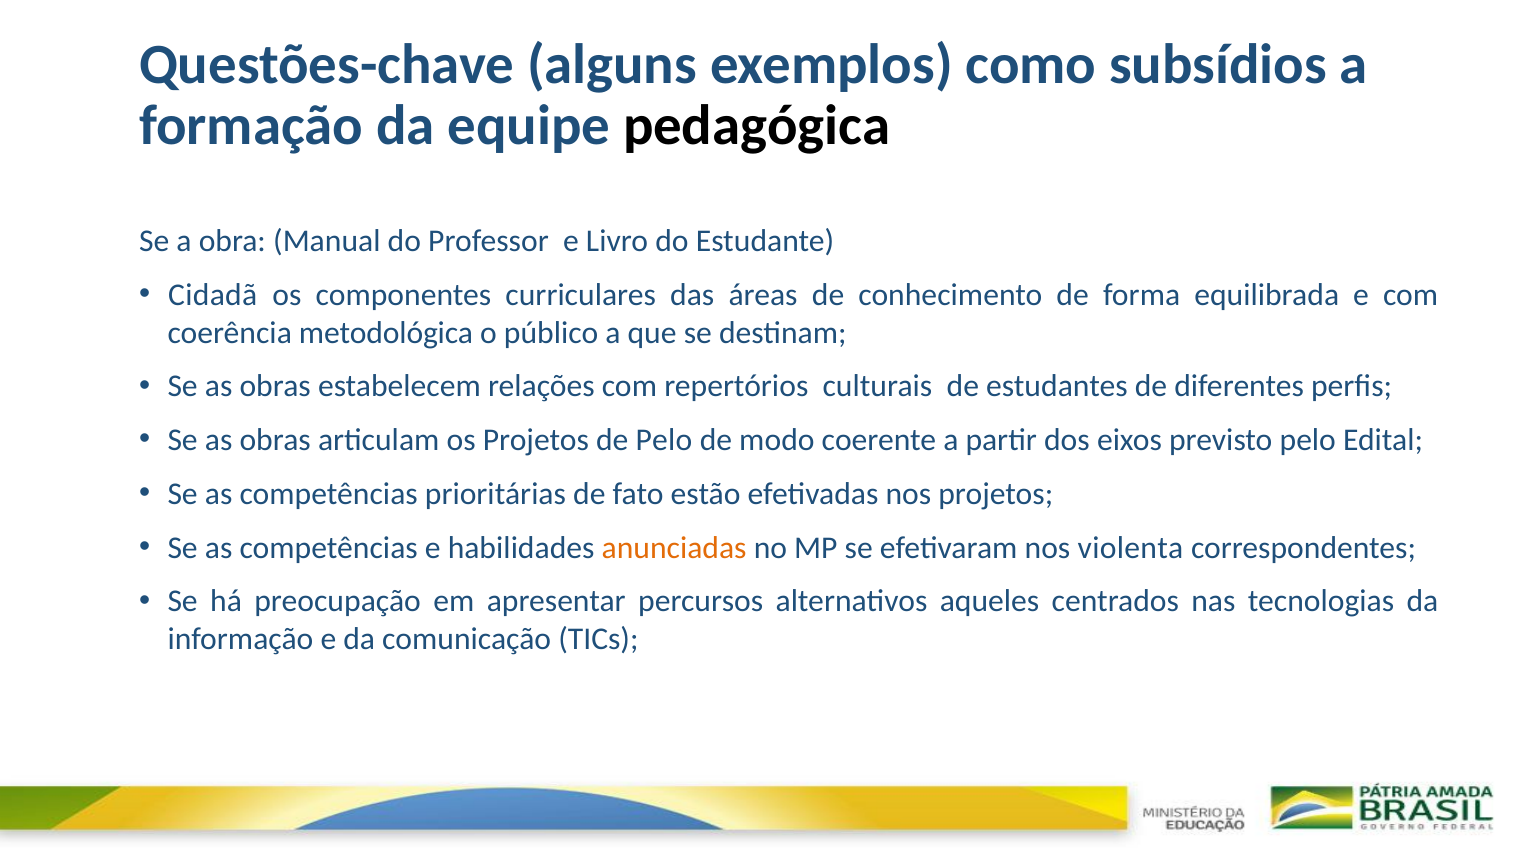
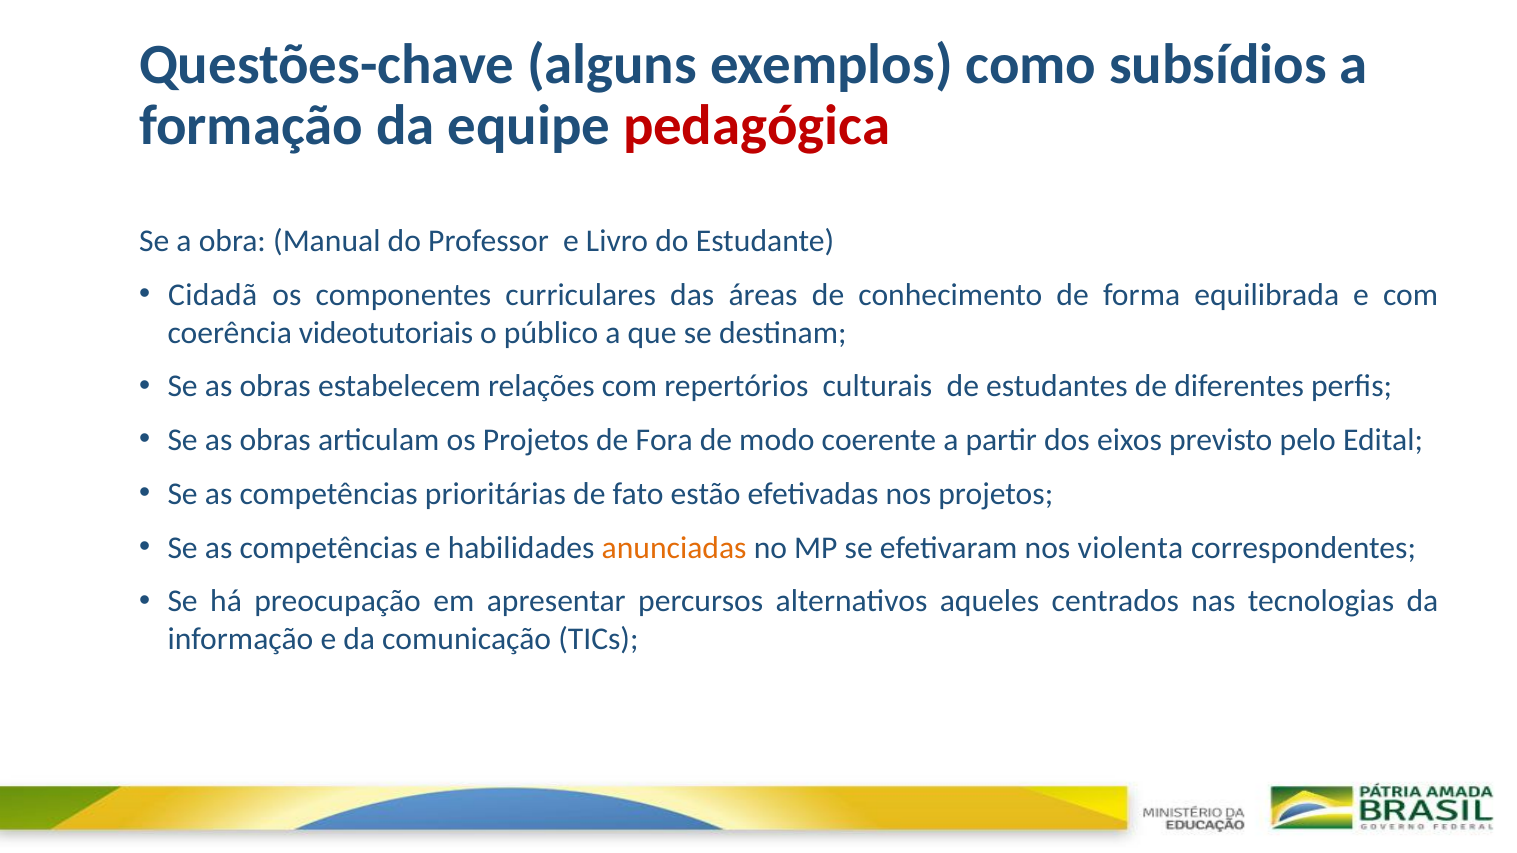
pedagógica colour: black -> red (757, 126)
metodológica: metodológica -> videotutoriais (386, 333)
de Pelo: Pelo -> Fora (664, 440)
